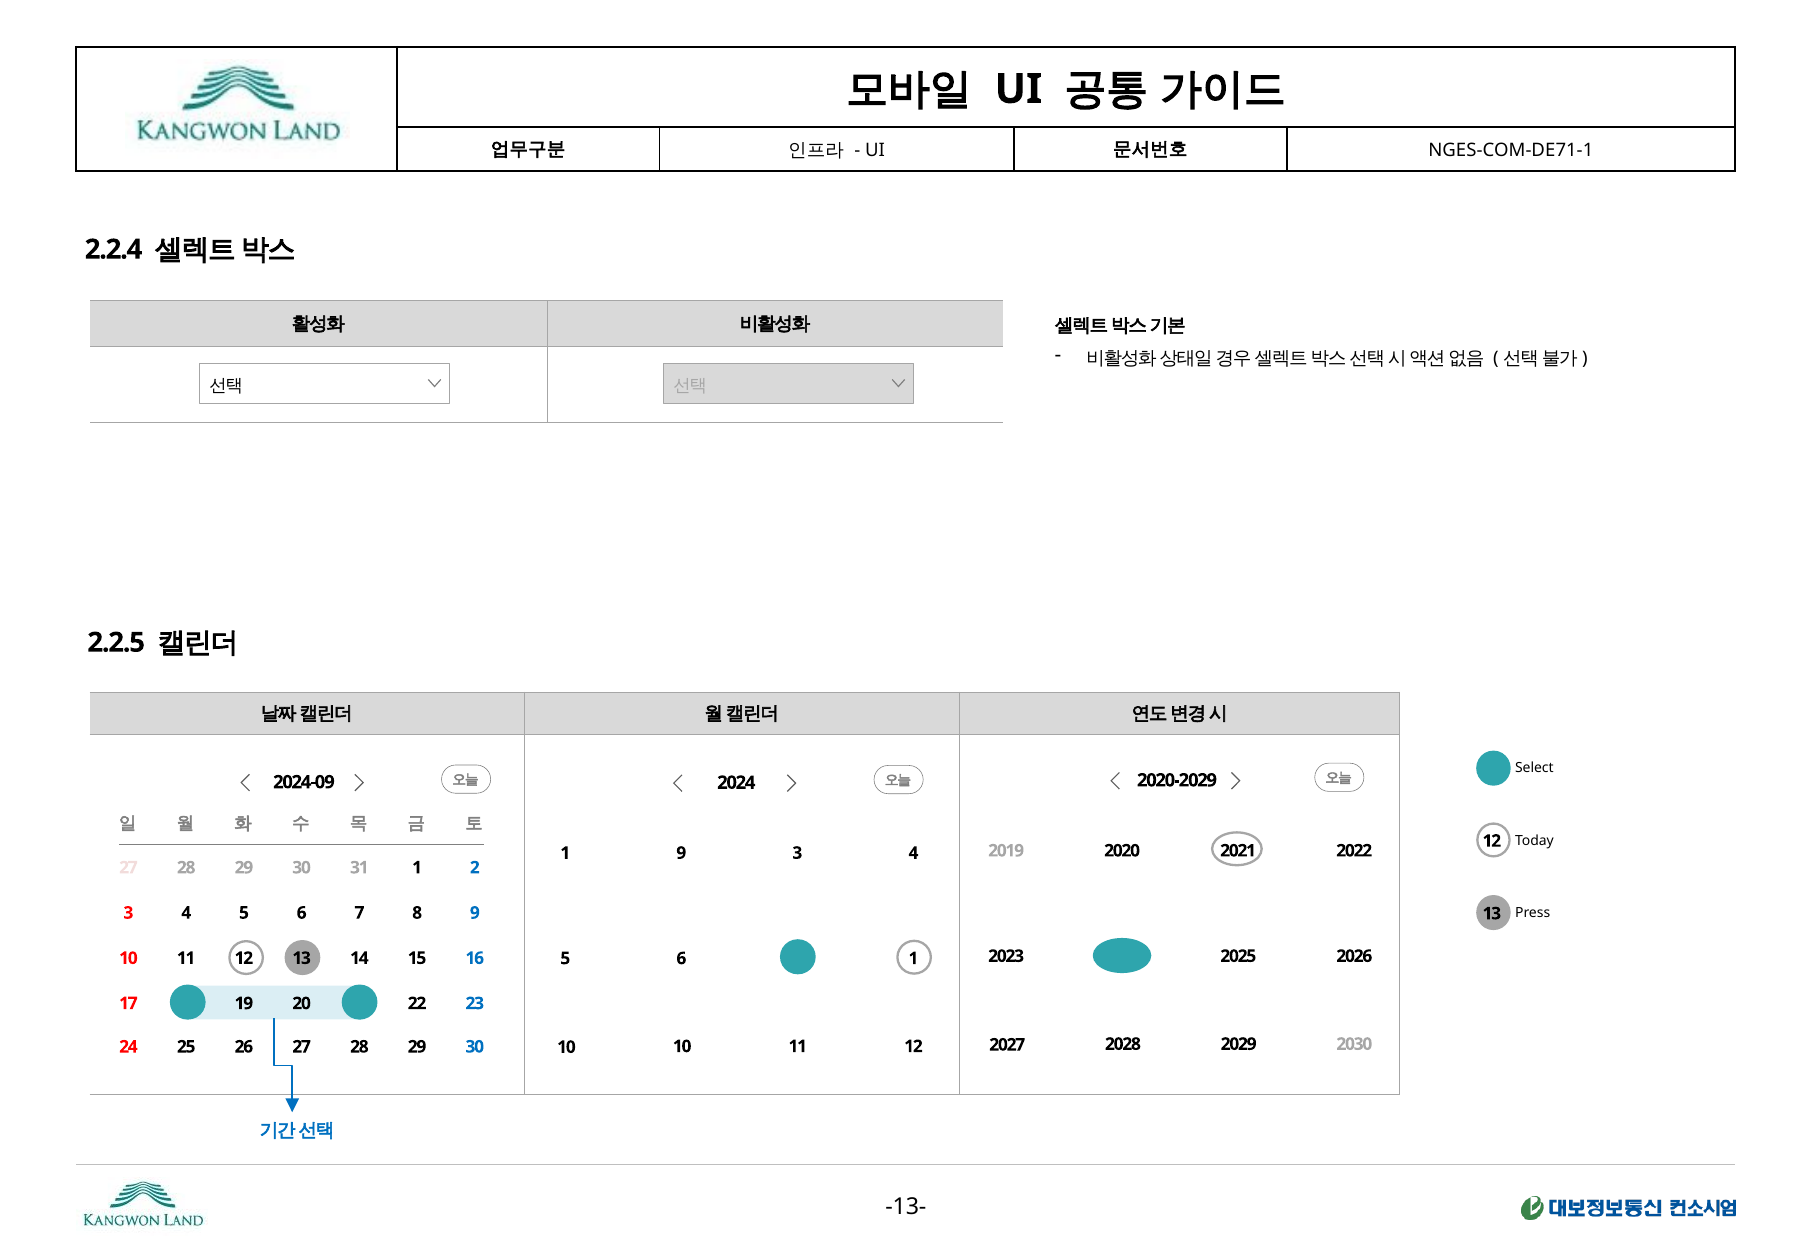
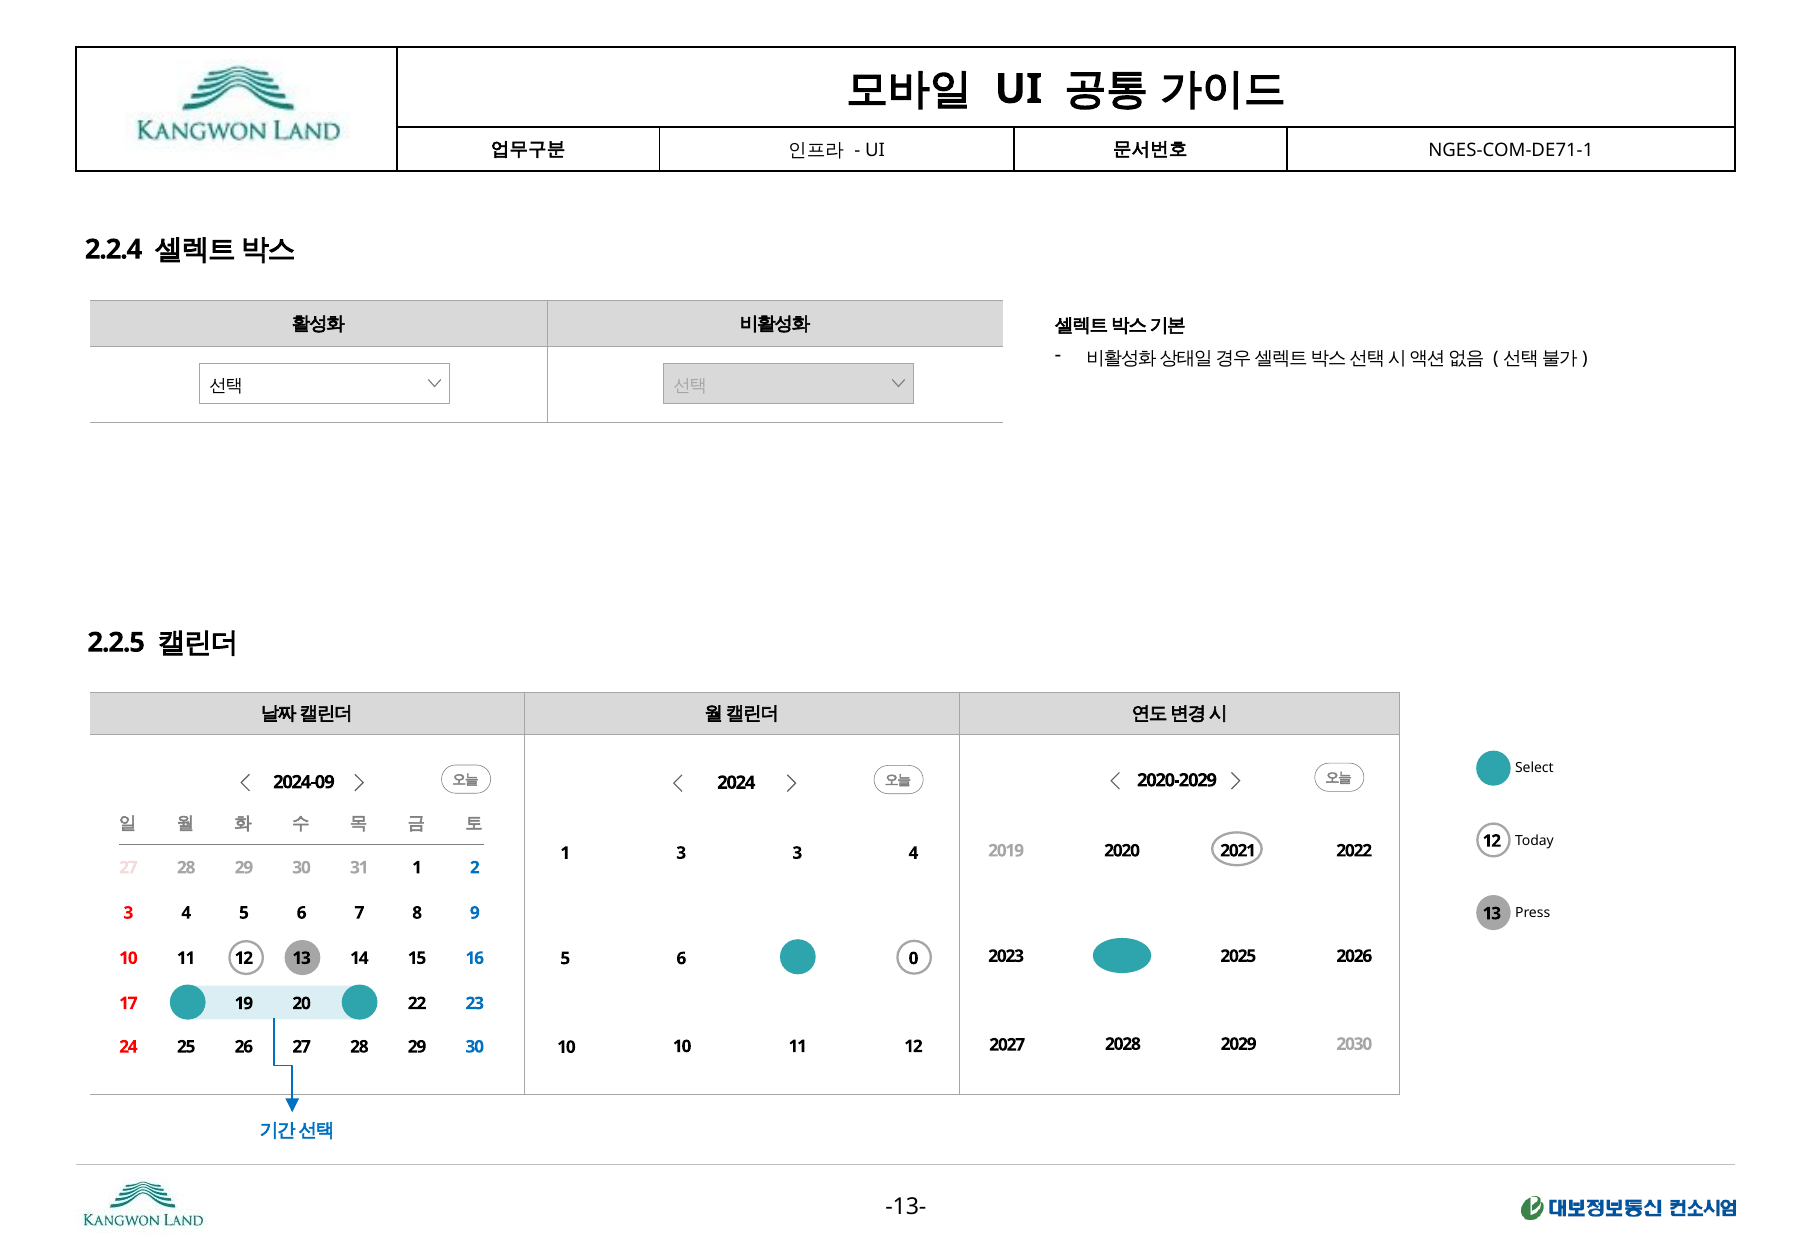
9: 9 -> 3 (681, 853)
5 1: 1 -> 0 (914, 958)
